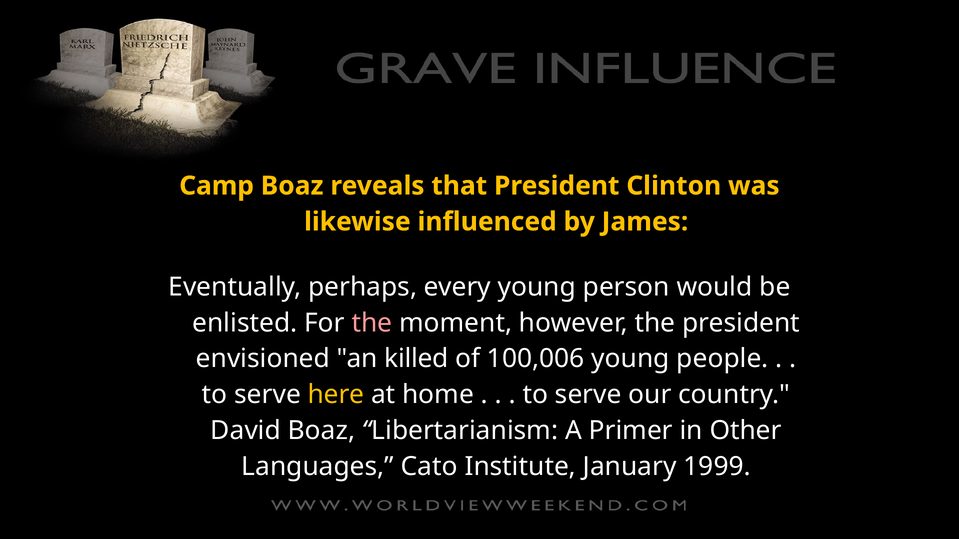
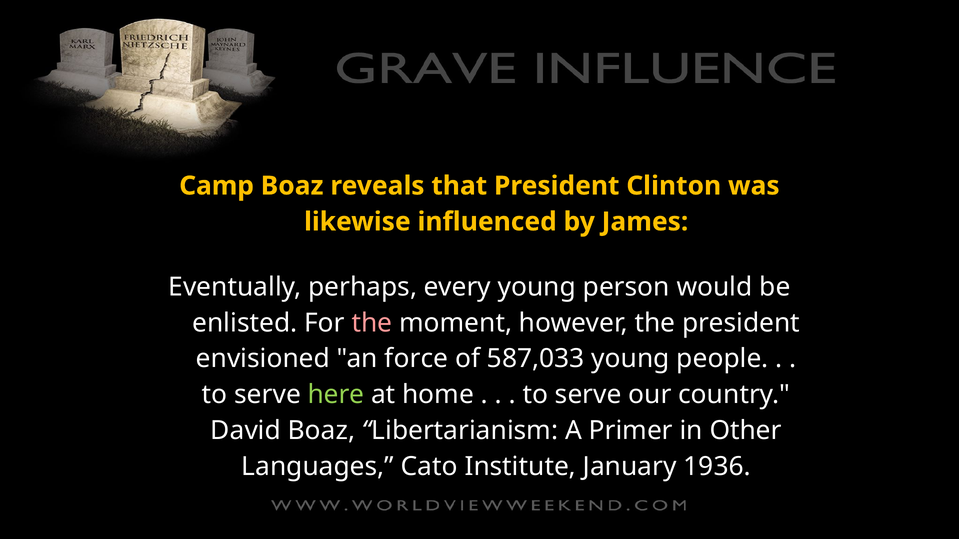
killed: killed -> force (416, 359)
100,006: 100,006 -> 587,033 (536, 359)
here colour: yellow -> light green (336, 395)
1999: 1999 -> 1936 (717, 467)
